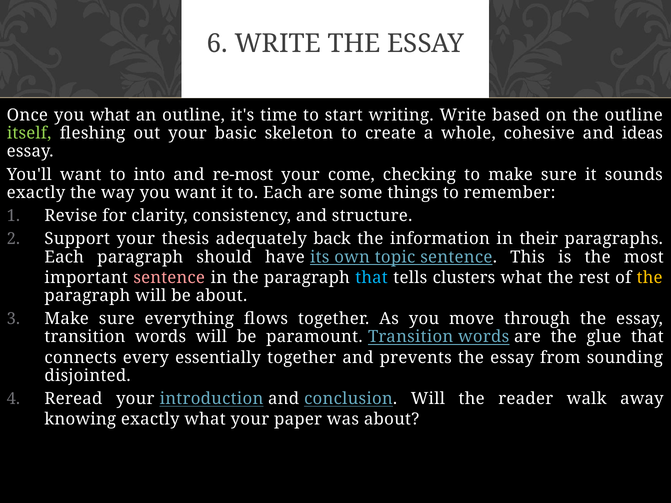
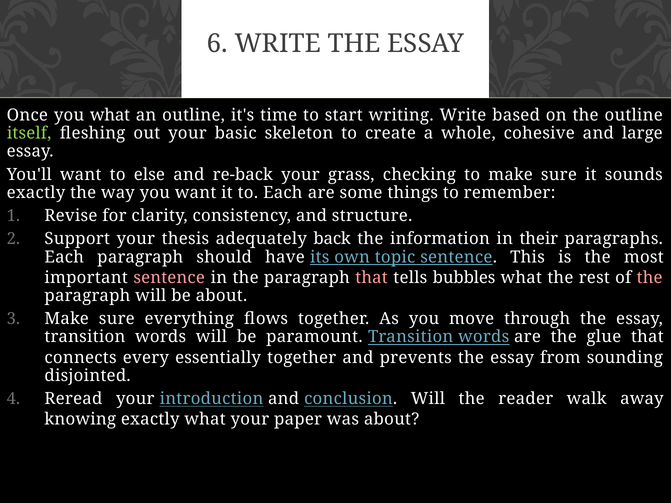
ideas: ideas -> large (642, 133)
into: into -> else (149, 175)
re-most: re-most -> re-back (243, 175)
come: come -> grass (351, 175)
that colour: light blue -> pink (372, 278)
clusters: clusters -> bubbles (464, 278)
the colour: yellow -> pink (650, 278)
